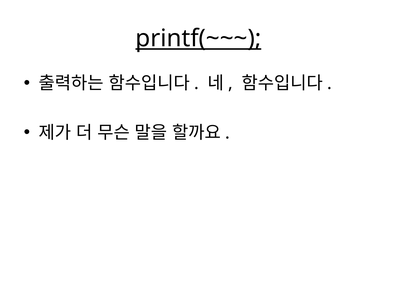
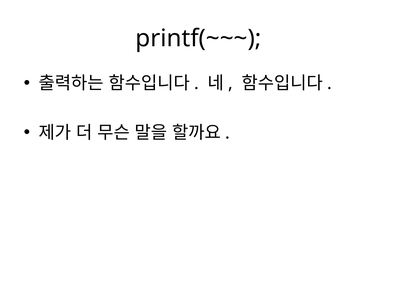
printf(~~~ underline: present -> none (198, 38)
